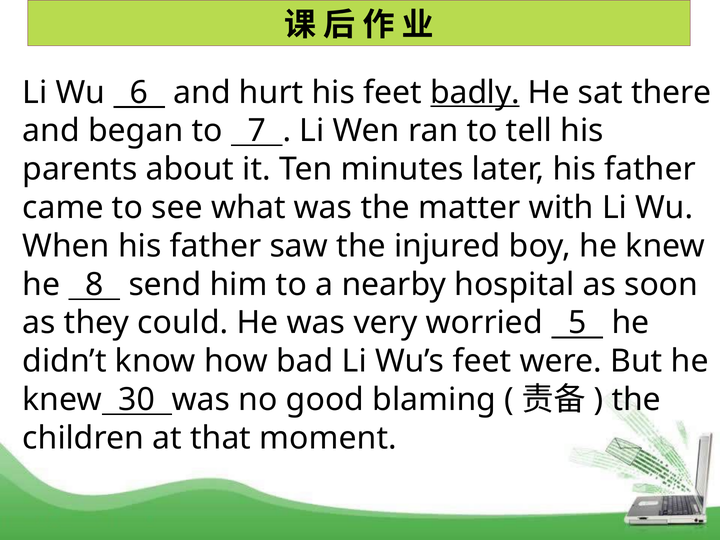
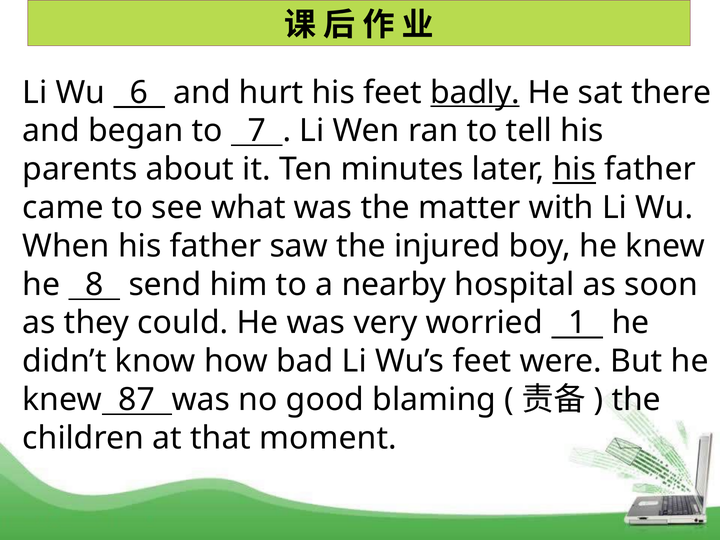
his underline: none -> present (574, 169)
5: 5 -> 1 (577, 323)
30: 30 -> 87 (137, 400)
